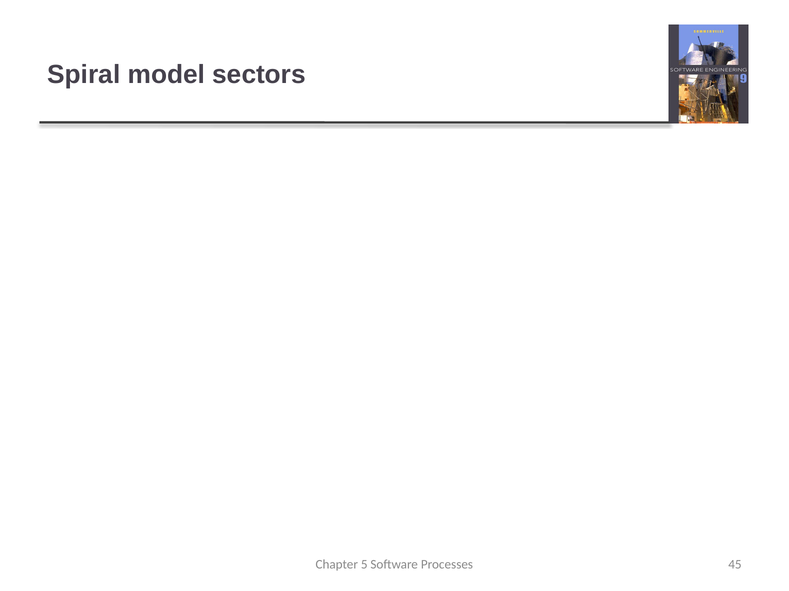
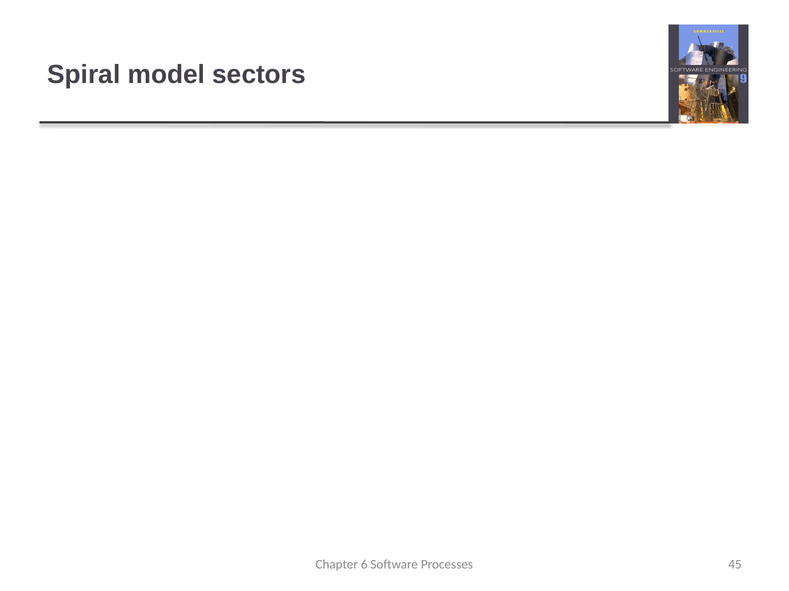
5: 5 -> 6 (364, 565)
